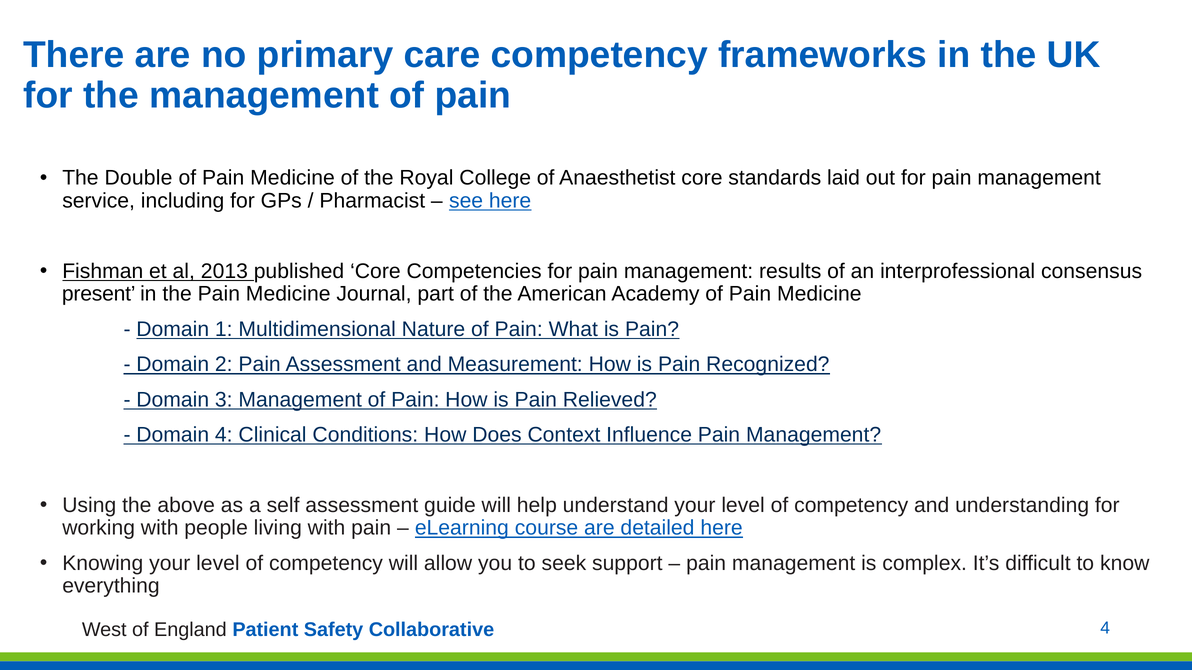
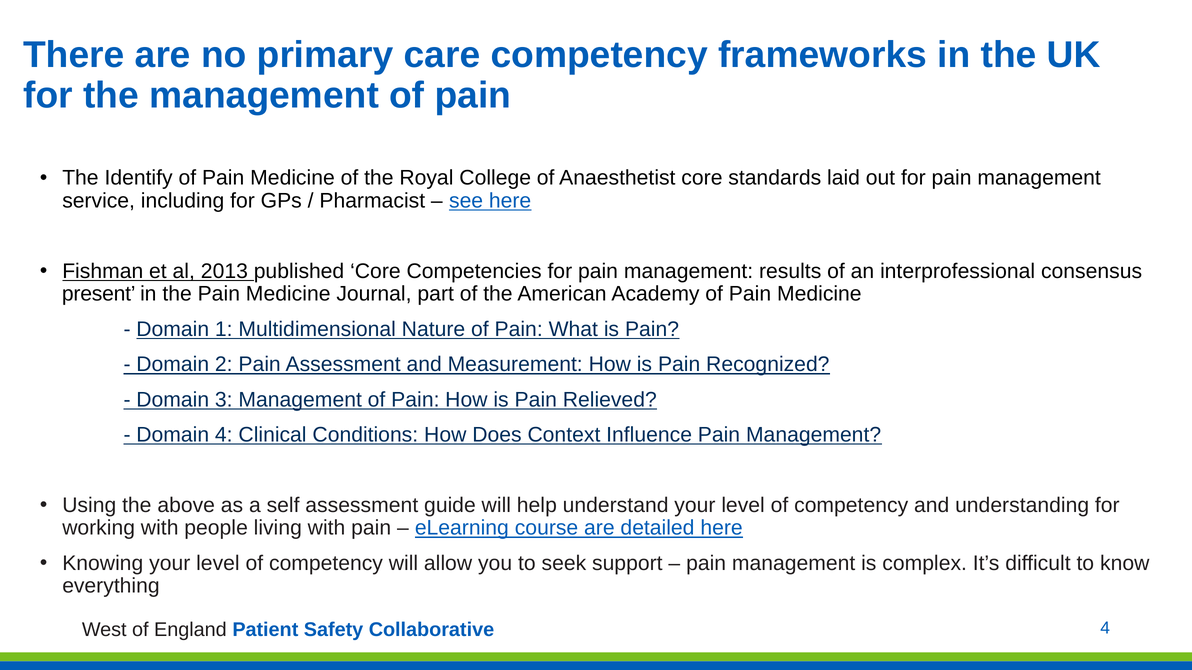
Double: Double -> Identify (139, 178)
